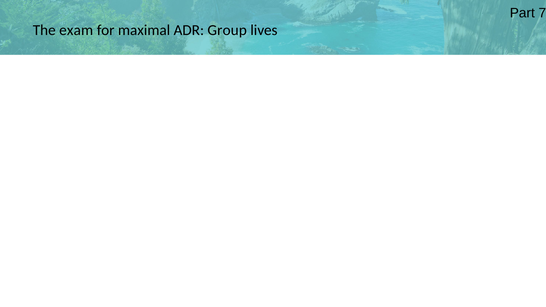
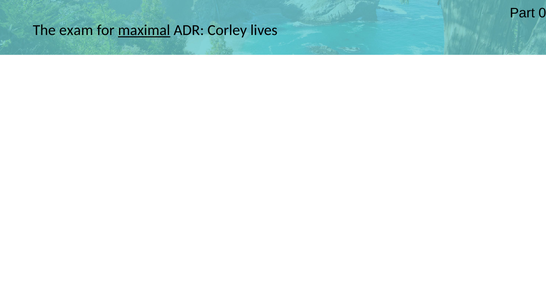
7: 7 -> 0 (542, 13)
maximal underline: none -> present (144, 30)
Group: Group -> Corley (227, 30)
